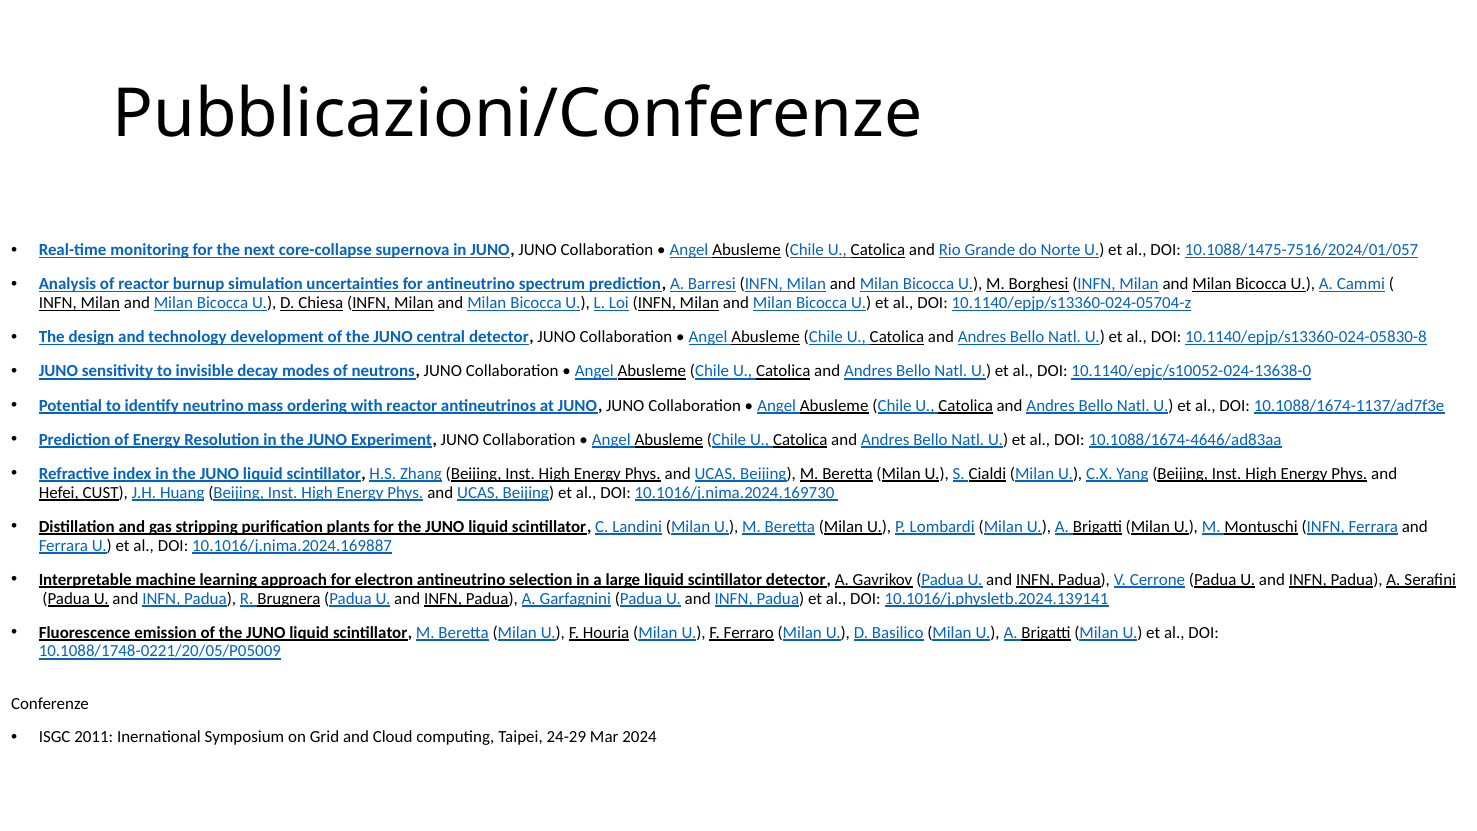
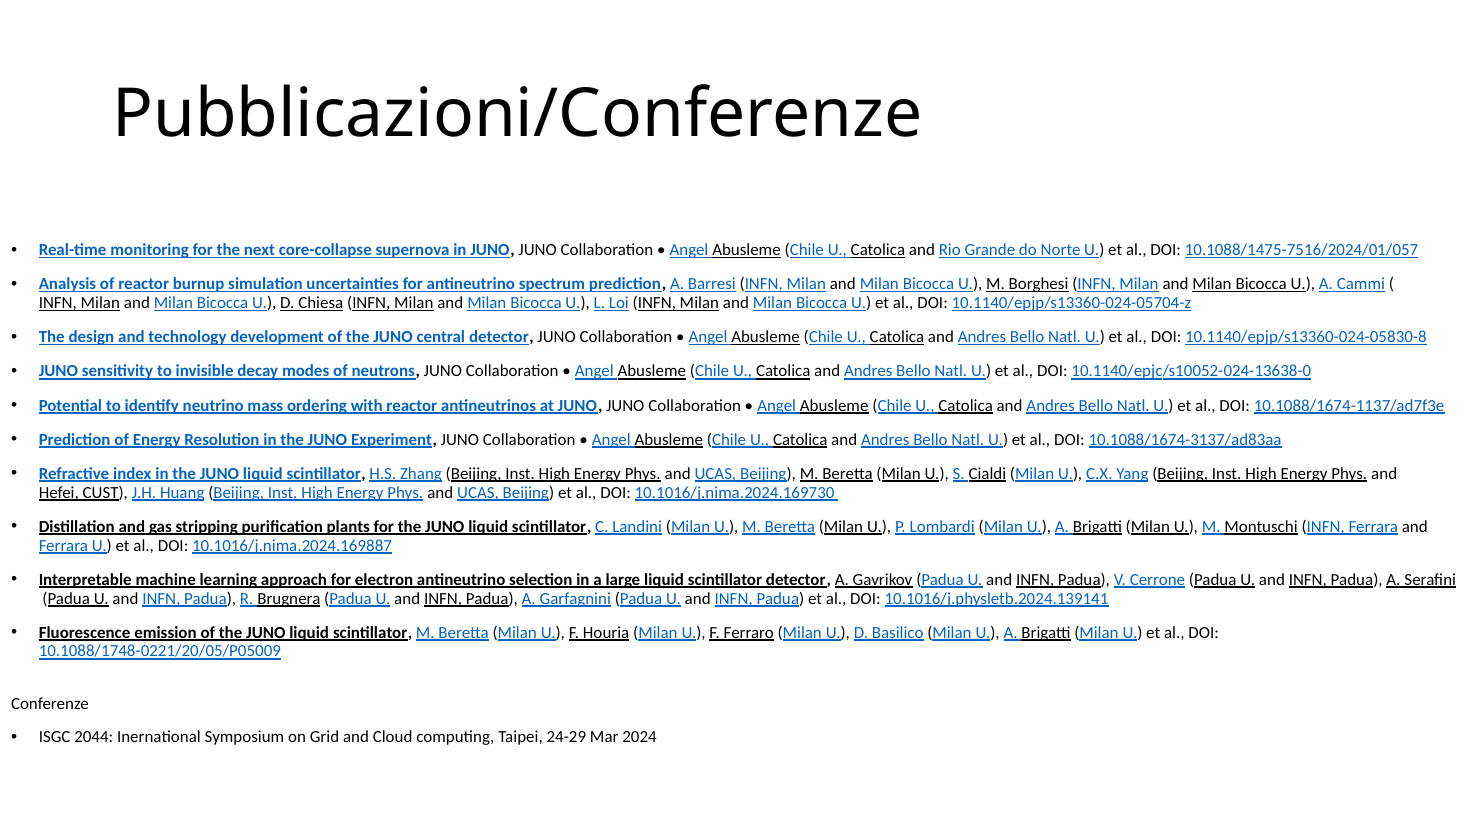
10.1088/1674-4646/ad83aa: 10.1088/1674-4646/ad83aa -> 10.1088/1674-3137/ad83aa (1185, 440)
2011: 2011 -> 2044 (94, 737)
